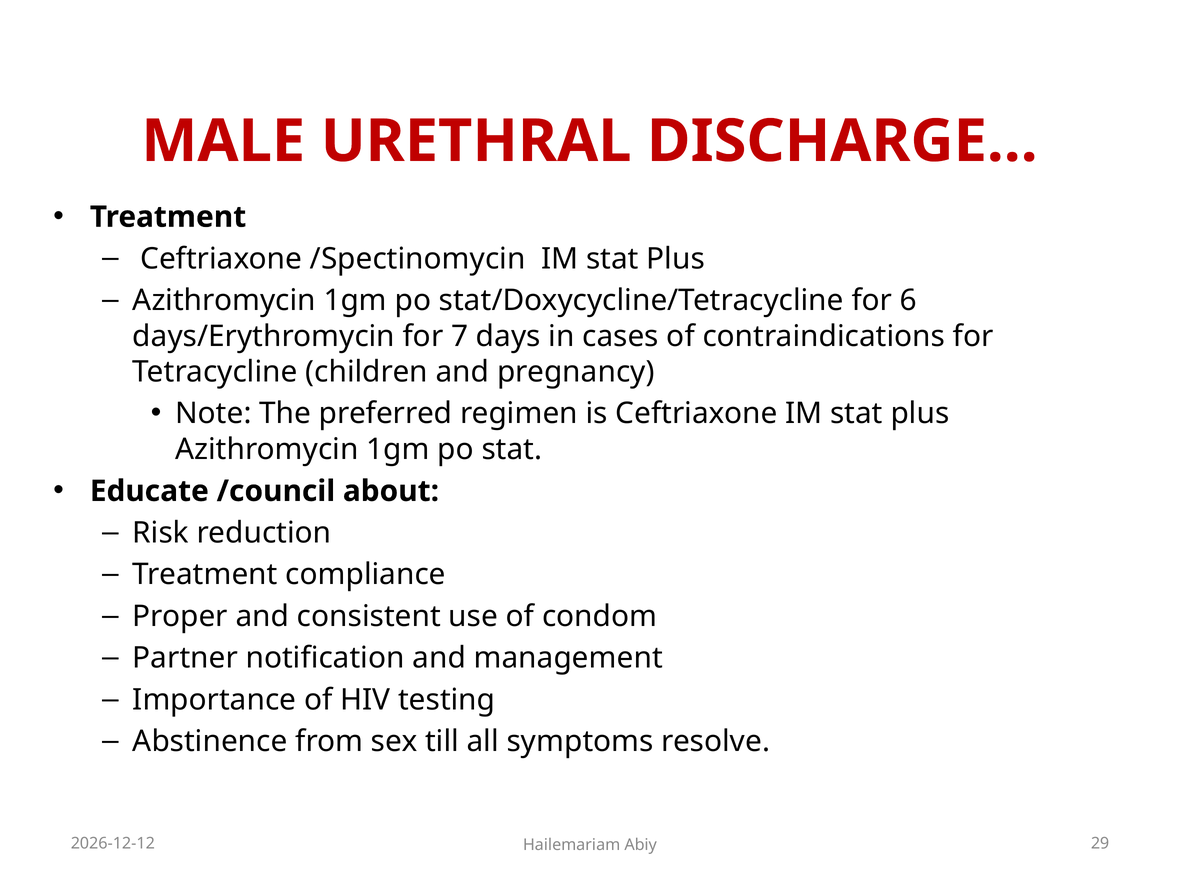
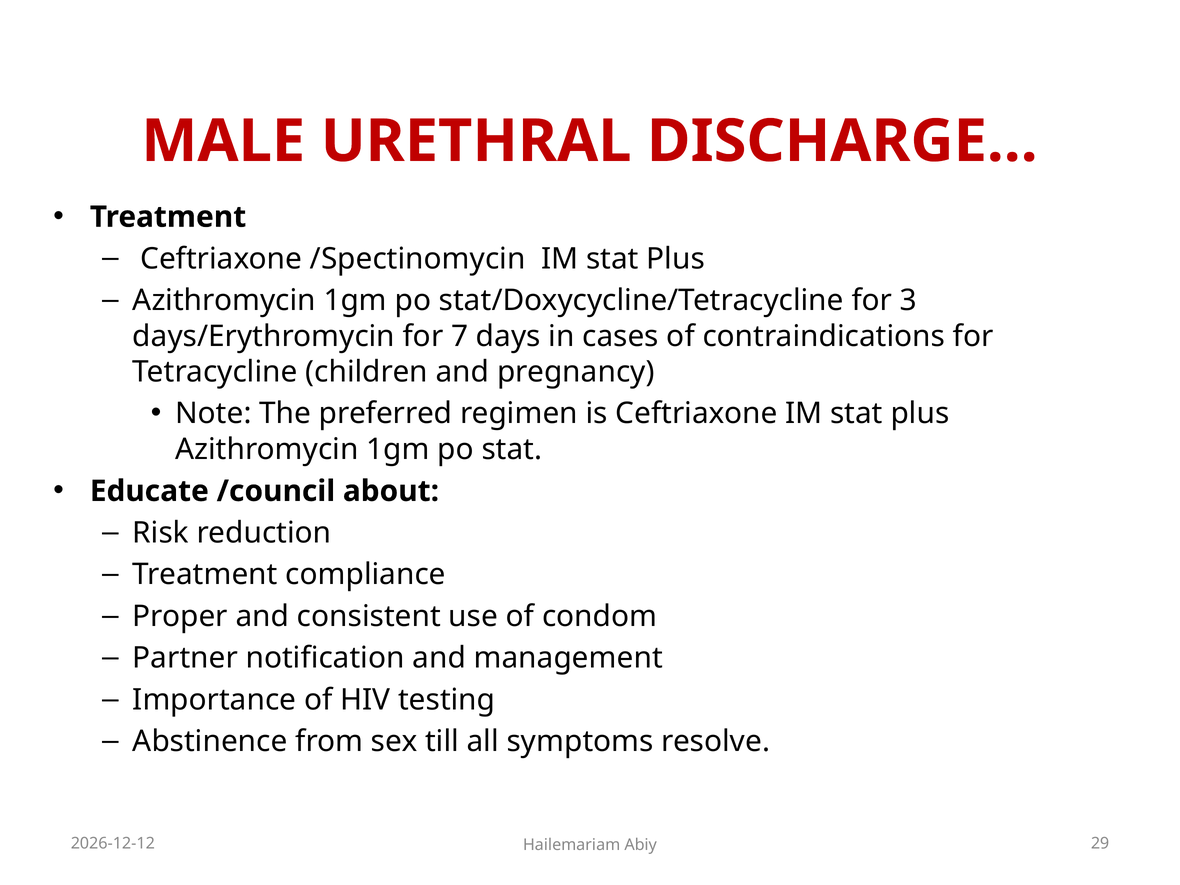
6: 6 -> 3 (908, 300)
